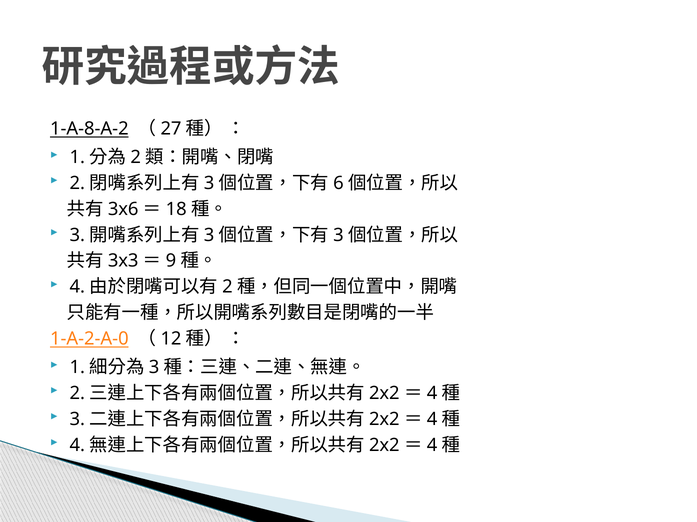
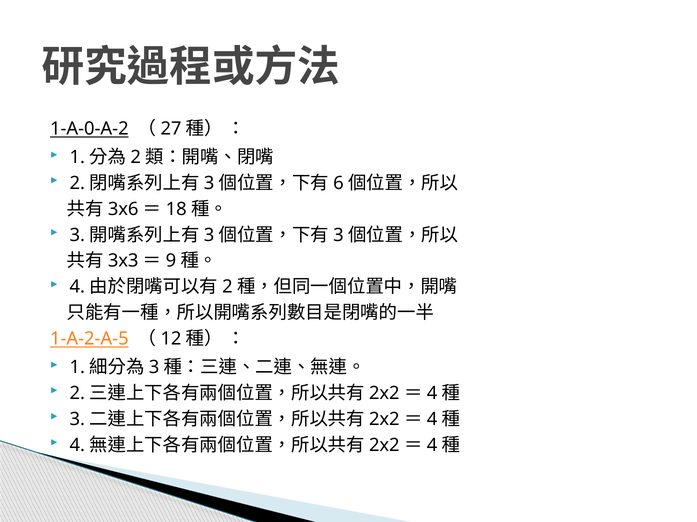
1-A-8-A-2: 1-A-8-A-2 -> 1-A-0-A-2 (89, 129)
1-A-2-A-0: 1-A-2-A-0 -> 1-A-2-A-5 (89, 339)
